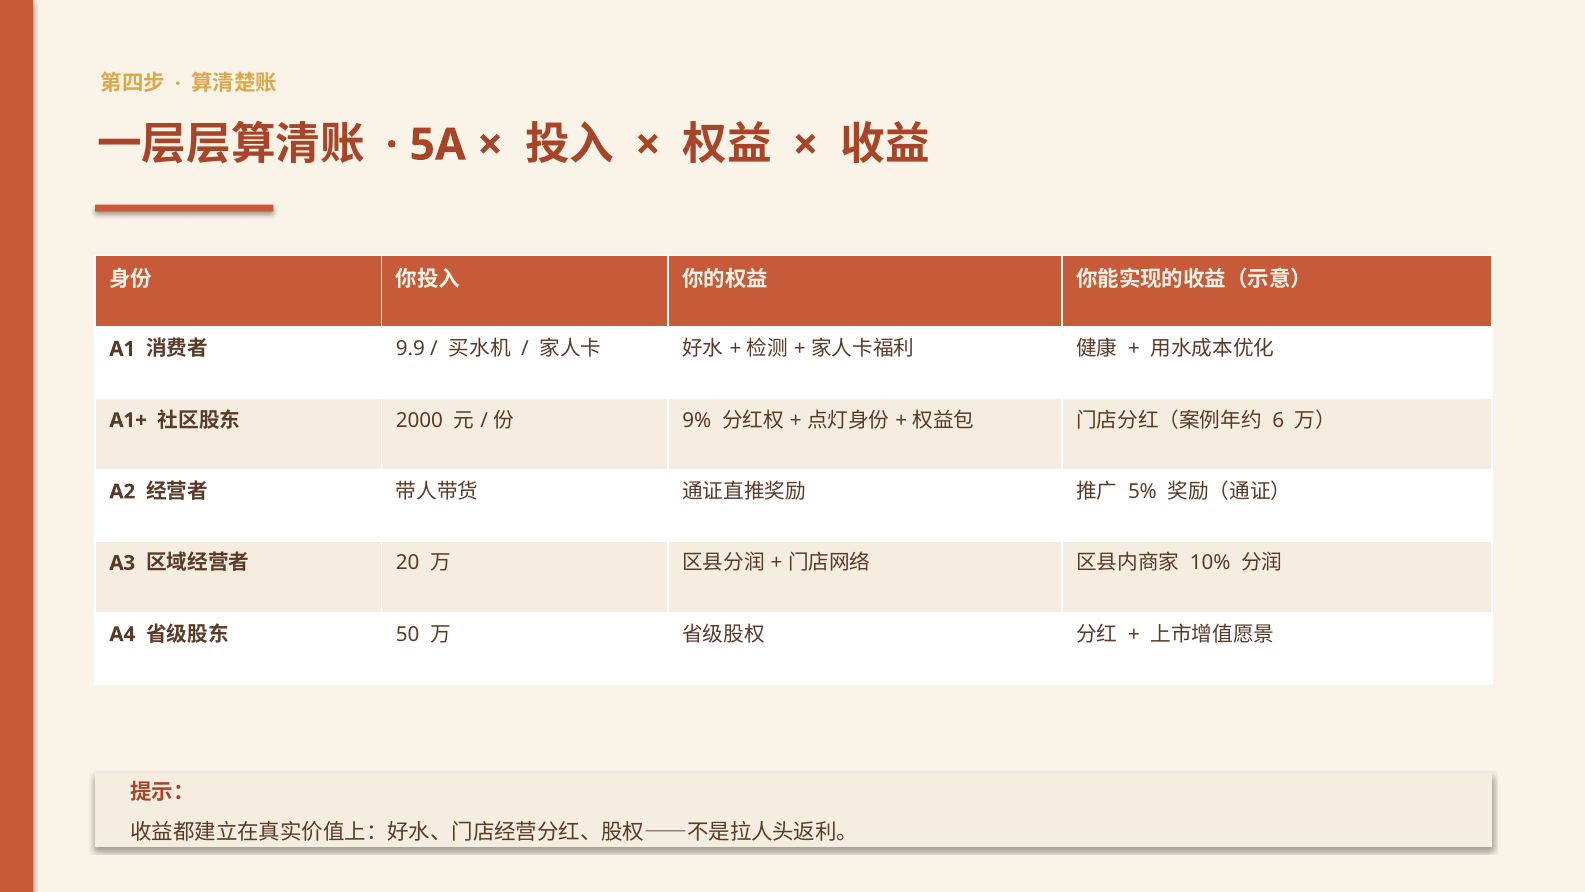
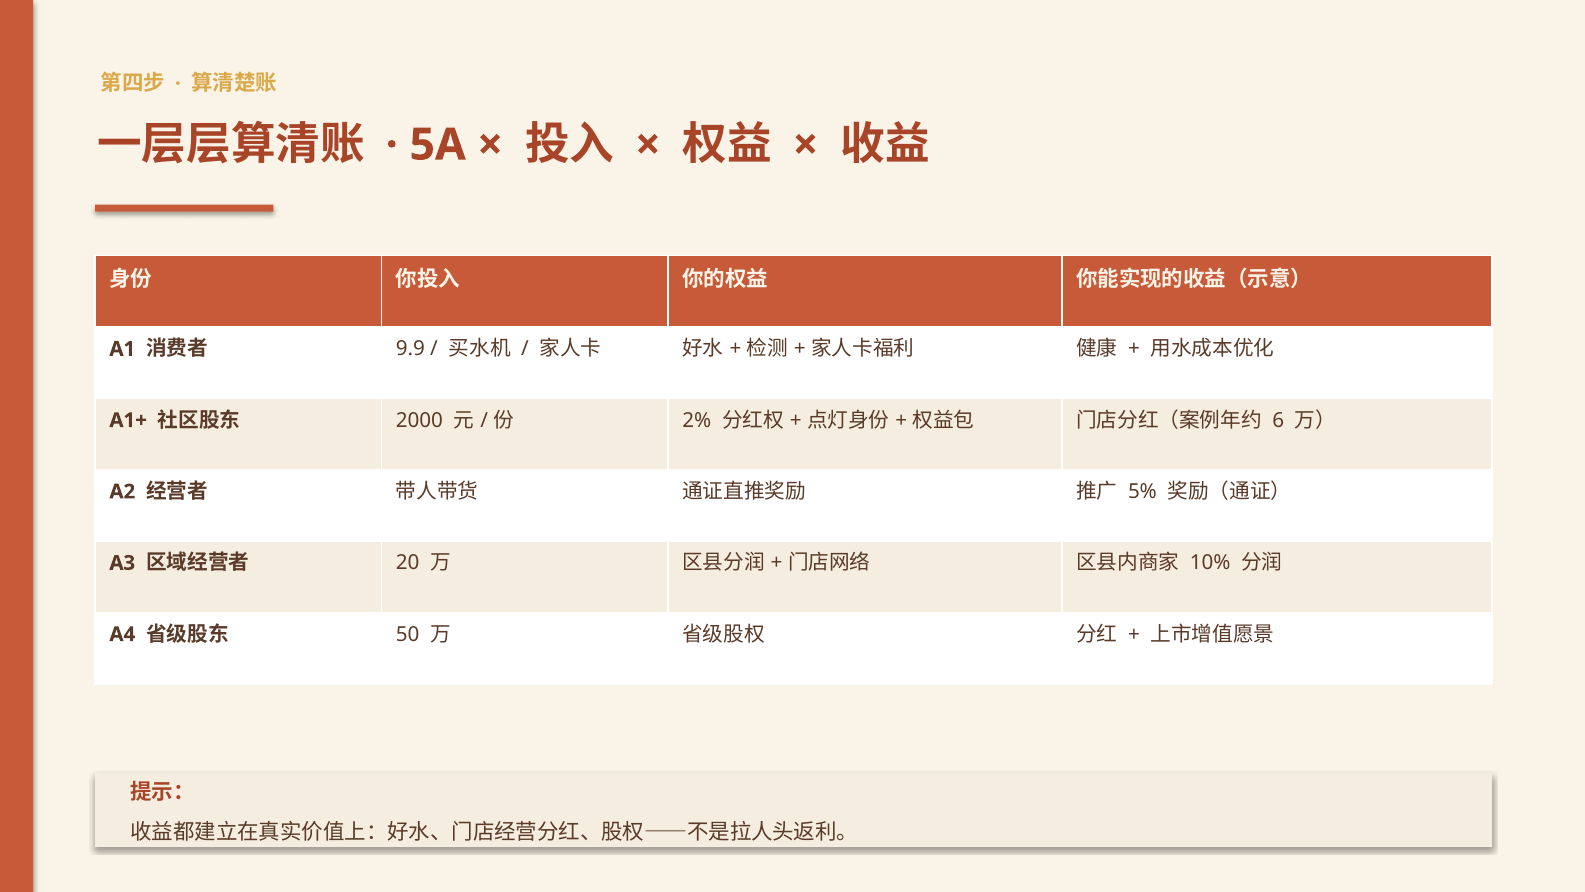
9%: 9% -> 2% (697, 420)
